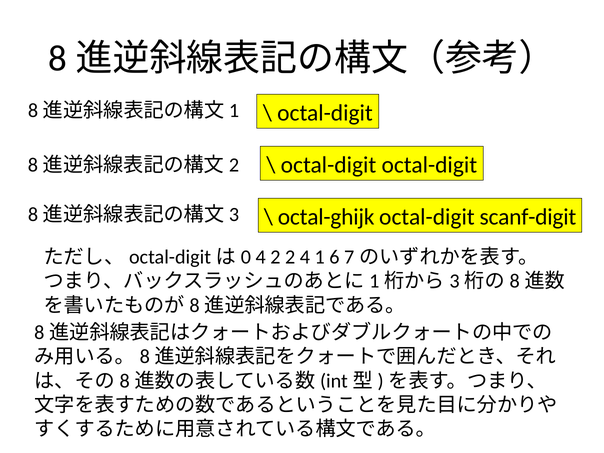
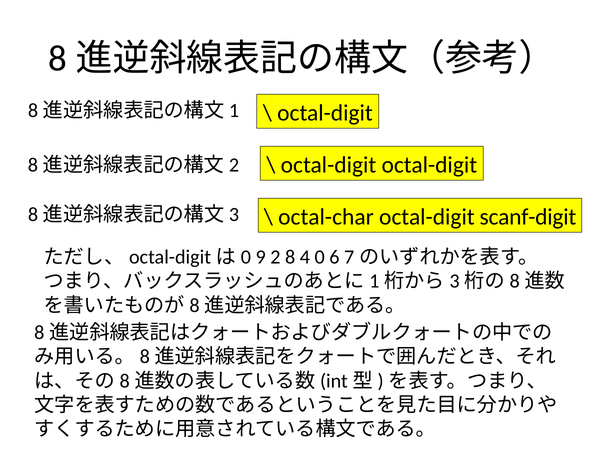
octal-ghijk: octal-ghijk -> octal-char (326, 217)
4: 4 -> 9 (261, 257)
2 2: 2 -> 8 (290, 257)
1: 1 -> 0 (320, 257)
